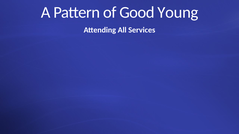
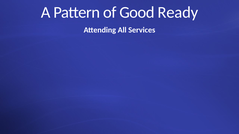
Young: Young -> Ready (178, 12)
